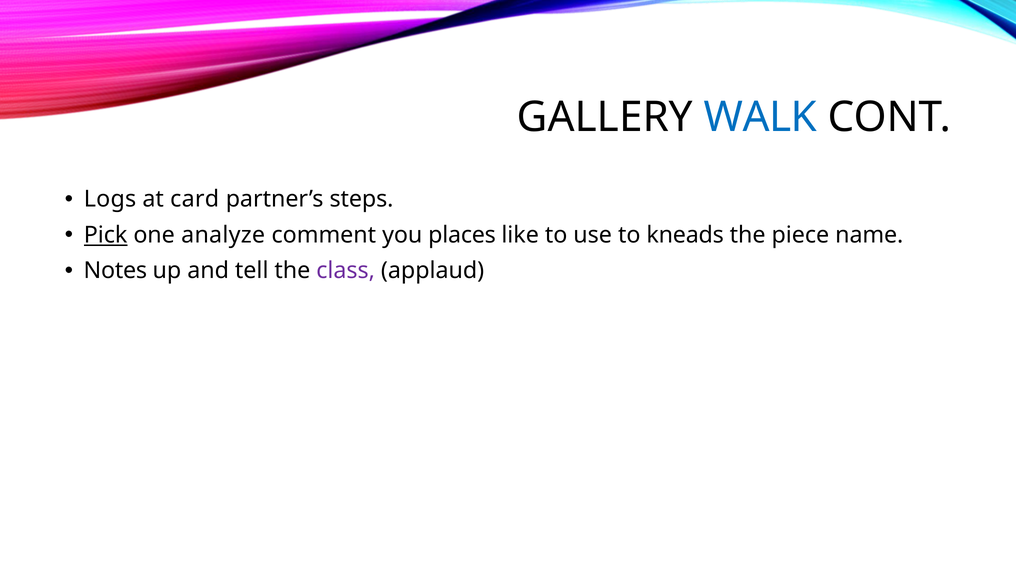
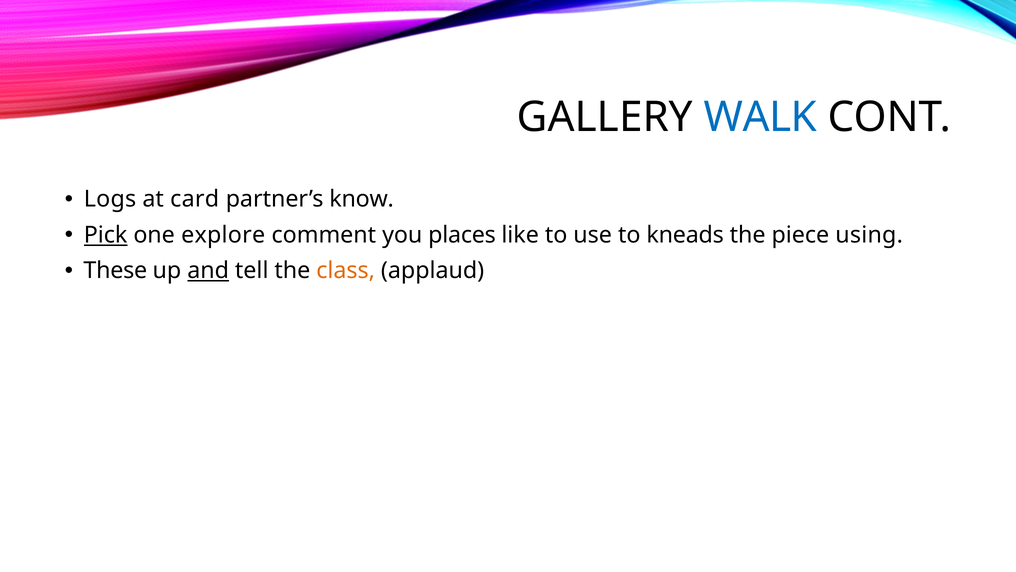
steps: steps -> know (362, 199)
analyze: analyze -> explore (223, 235)
name: name -> using (869, 235)
Notes: Notes -> These (115, 271)
and underline: none -> present (208, 271)
class colour: purple -> orange (346, 271)
